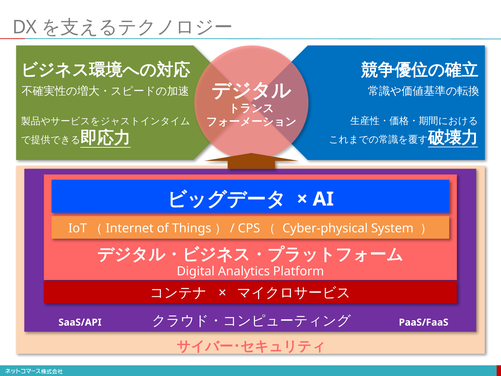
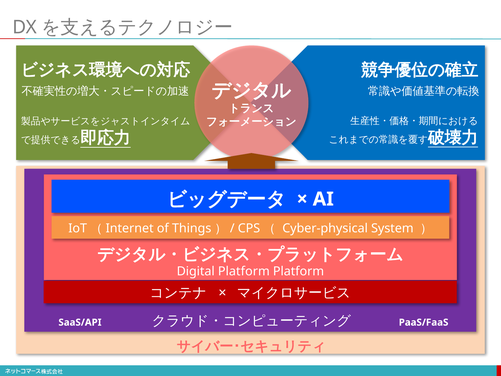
Digital Analytics: Analytics -> Platform (244, 271)
